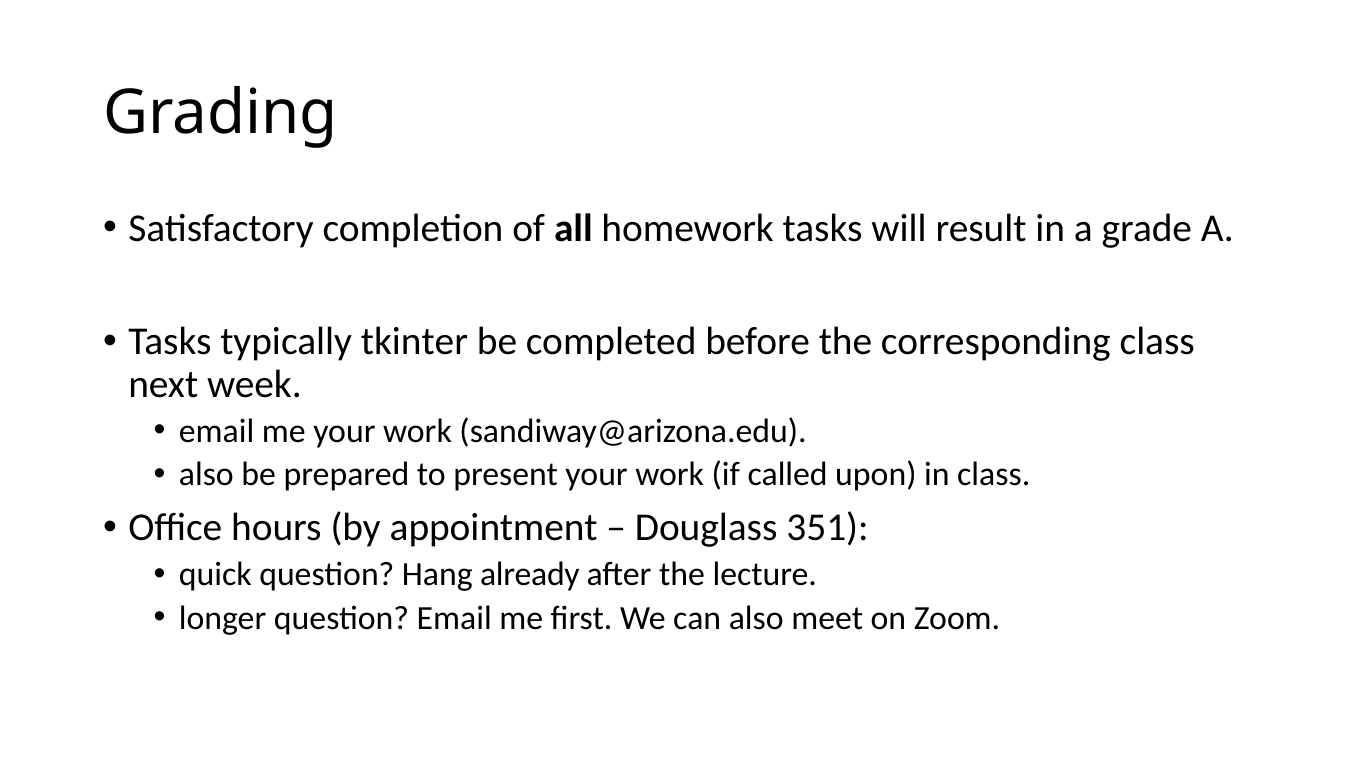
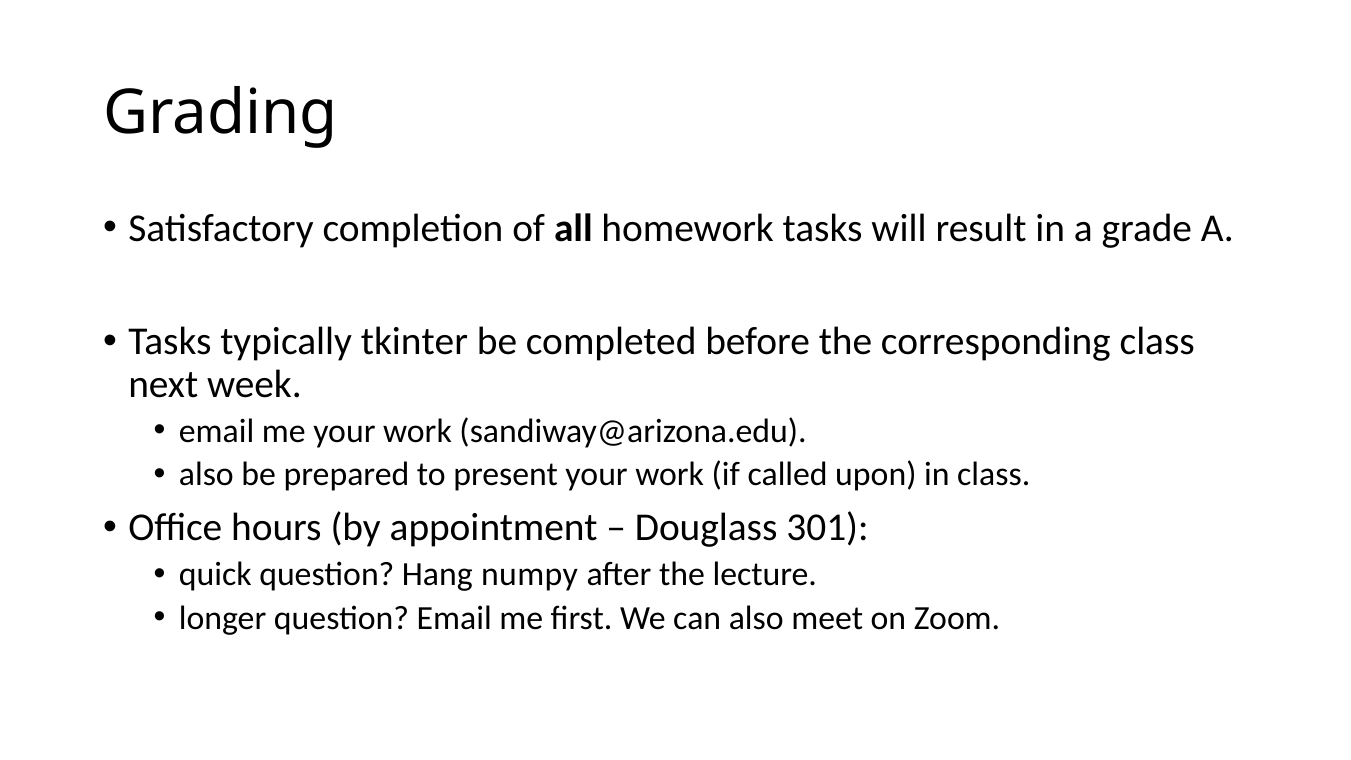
351: 351 -> 301 (828, 528)
already: already -> numpy (530, 574)
